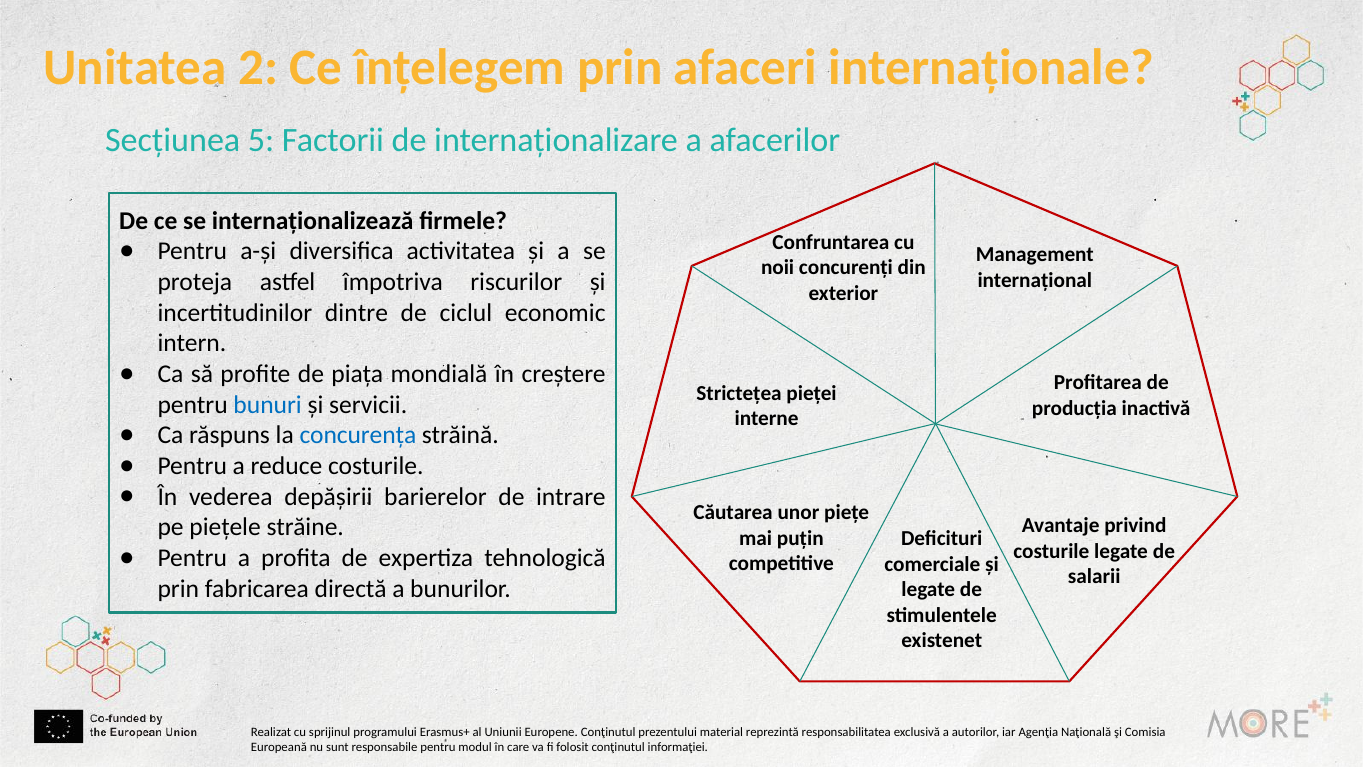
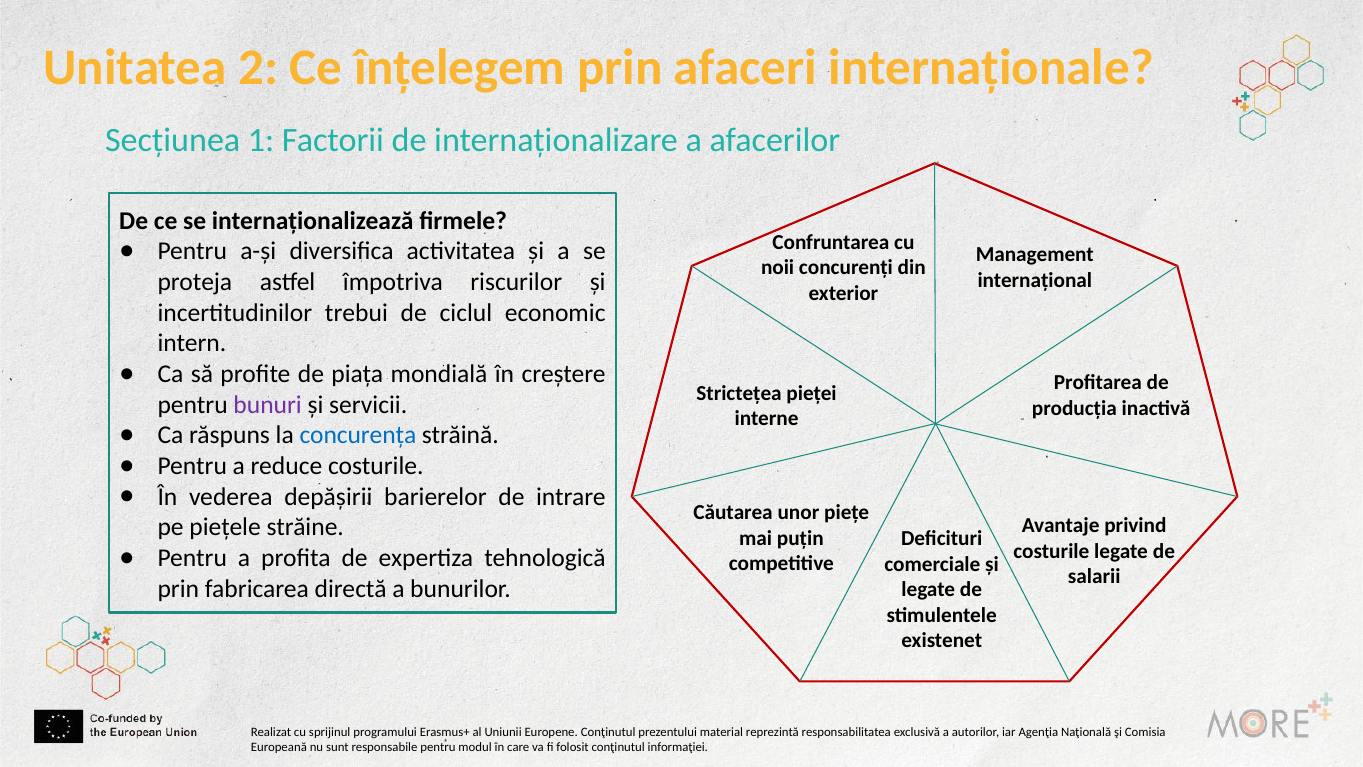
5: 5 -> 1 (261, 140)
dintre: dintre -> trebui (356, 312)
bunuri colour: blue -> purple (268, 404)
